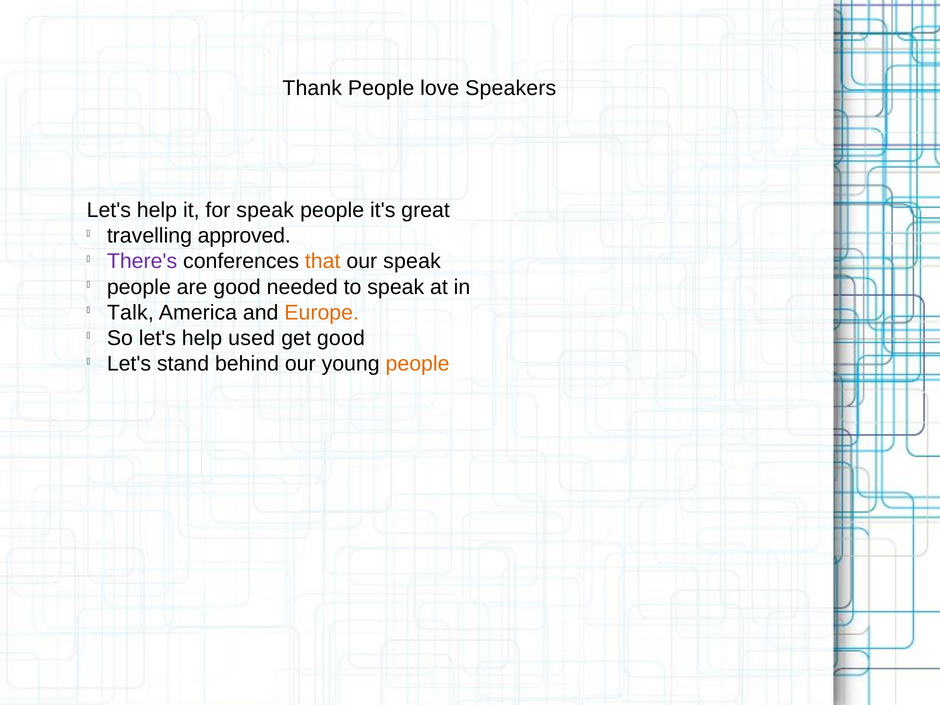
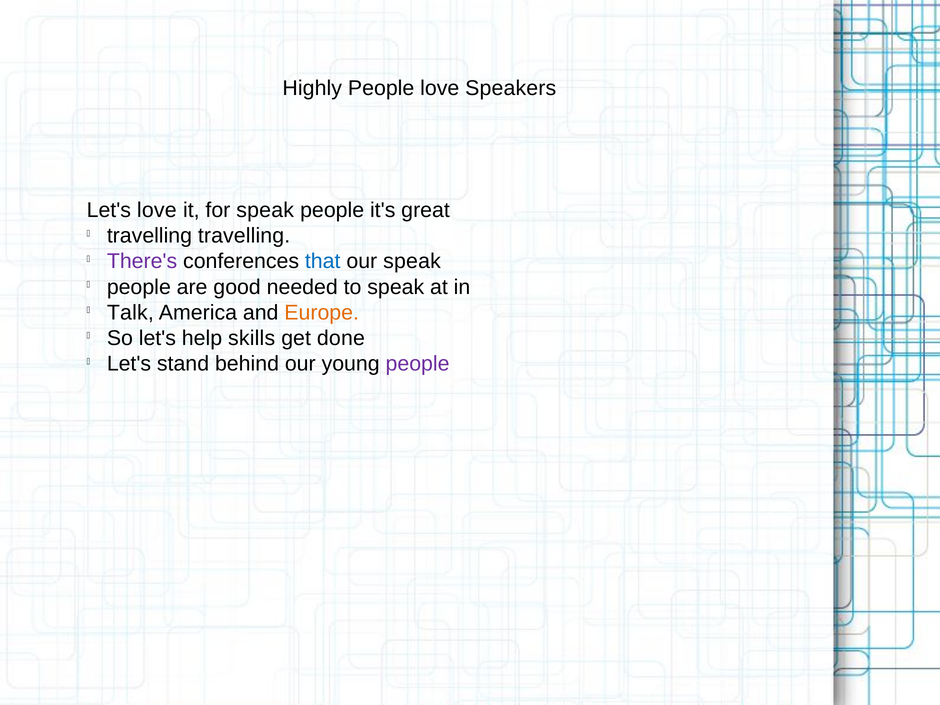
Thank: Thank -> Highly (312, 88)
help: help -> love (157, 210)
travelling approved: approved -> travelling (244, 236)
that colour: orange -> blue (323, 261)
used: used -> skills (252, 338)
get good: good -> done (341, 338)
people colour: orange -> purple (418, 364)
